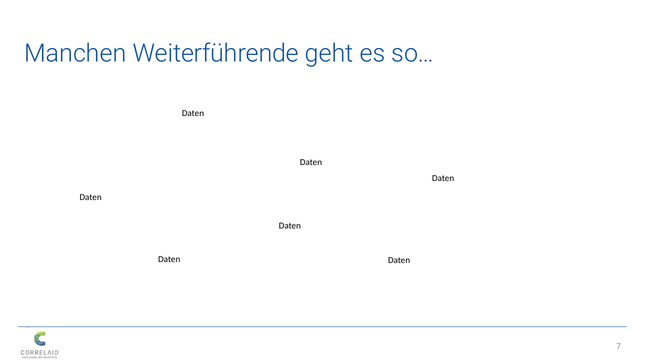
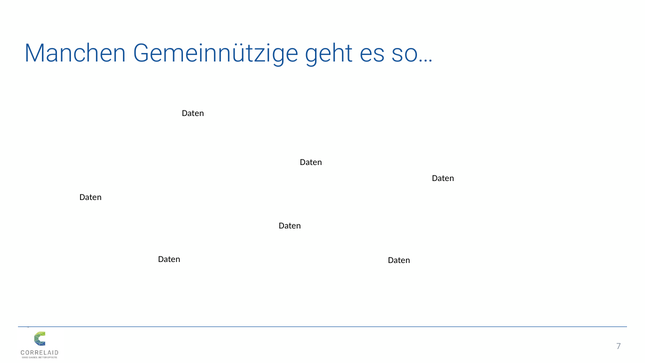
Weiterführende: Weiterführende -> Gemeinnützige (216, 53)
